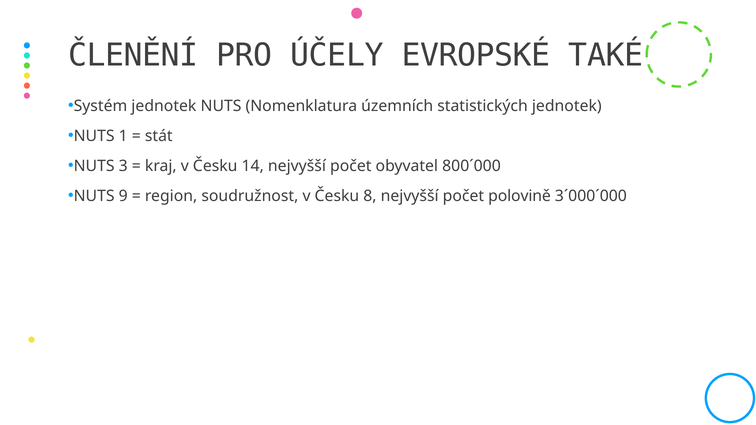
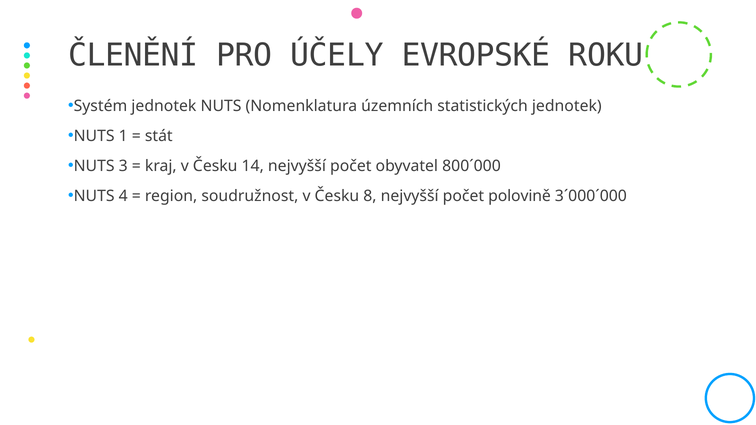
TAKÉ: TAKÉ -> ROKU (606, 55)
9: 9 -> 4 (123, 196)
